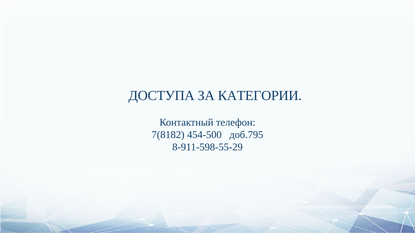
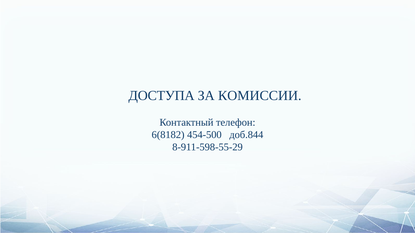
КАТЕГОРИИ: КАТЕГОРИИ -> КОМИССИИ (260, 96)
7(8182: 7(8182 -> 6(8182 (168, 135)
доб.795: доб.795 -> доб.844 (246, 135)
